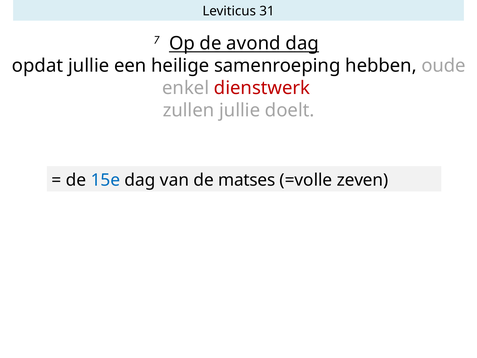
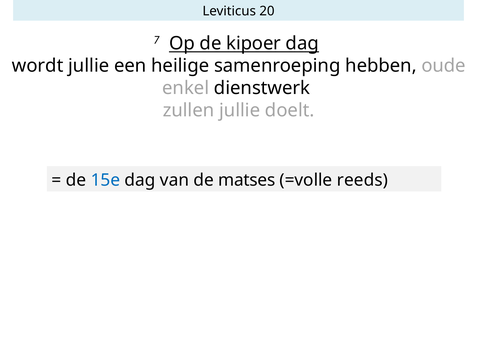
31: 31 -> 20 (267, 11)
avond: avond -> kipoer (254, 43)
opdat: opdat -> wordt (38, 66)
dienstwerk colour: red -> black (262, 88)
zeven: zeven -> reeds (362, 180)
